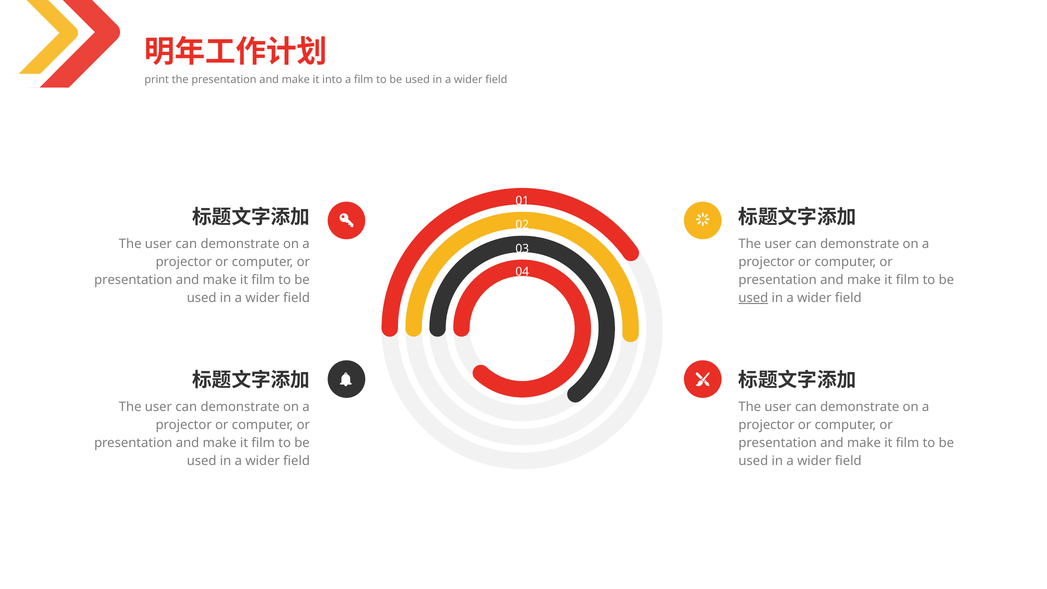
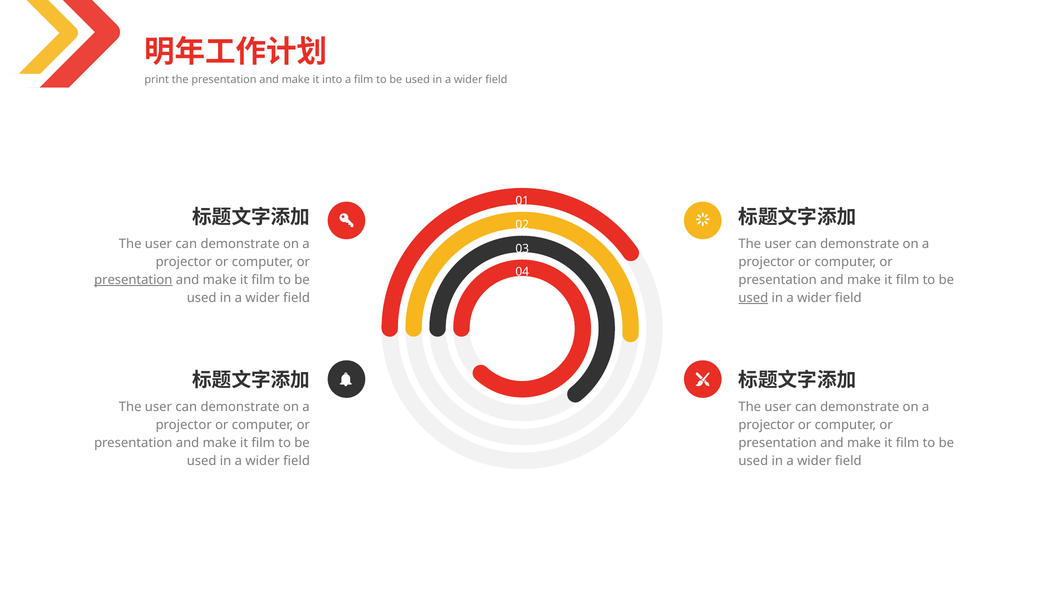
presentation underline: none -> present (133, 280)
